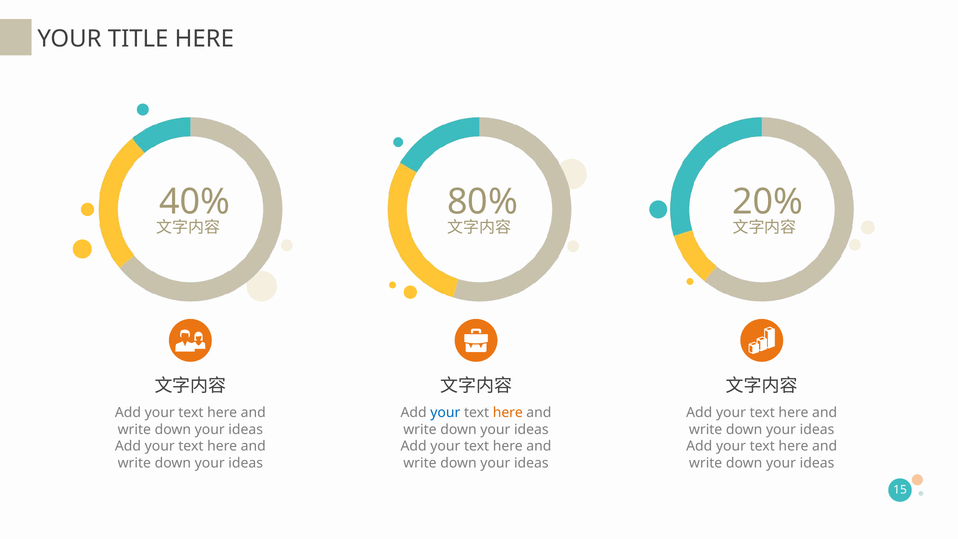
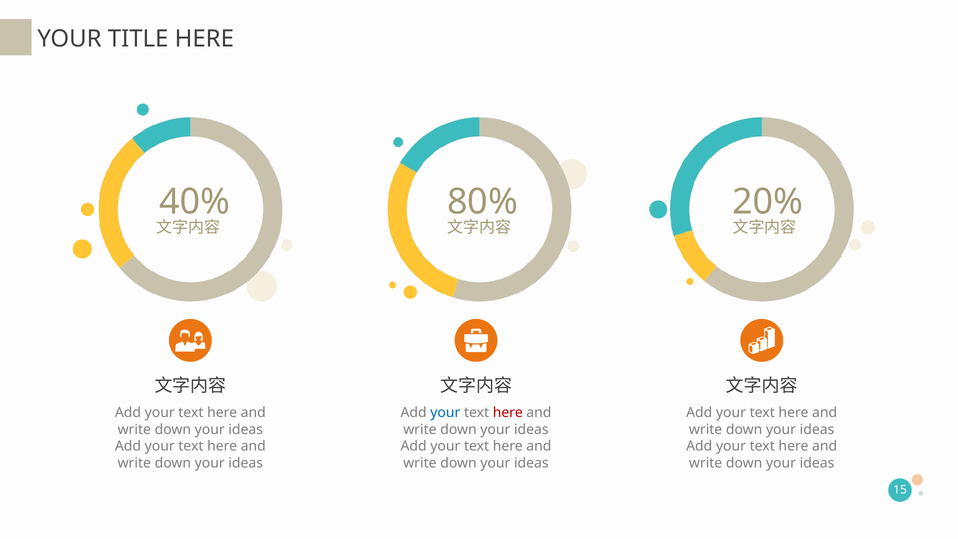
here colour: orange -> red (508, 413)
